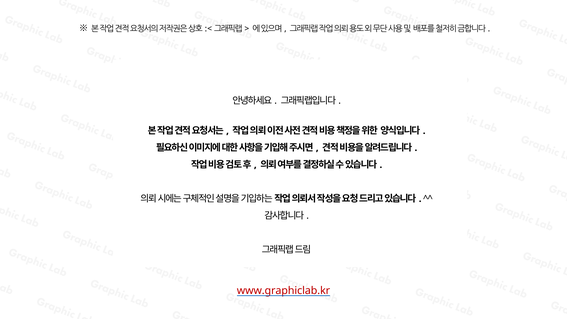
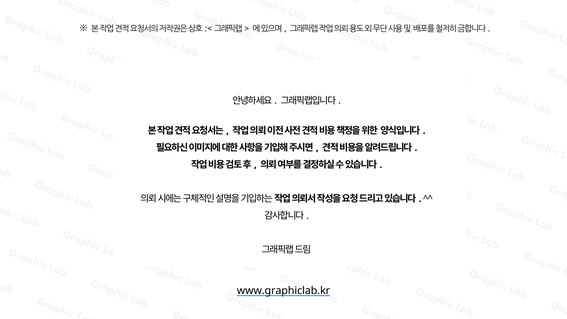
www.graphiclab.kr colour: red -> black (284, 291)
